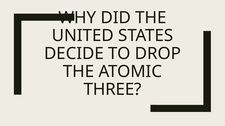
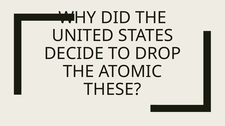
THREE: THREE -> THESE (112, 90)
